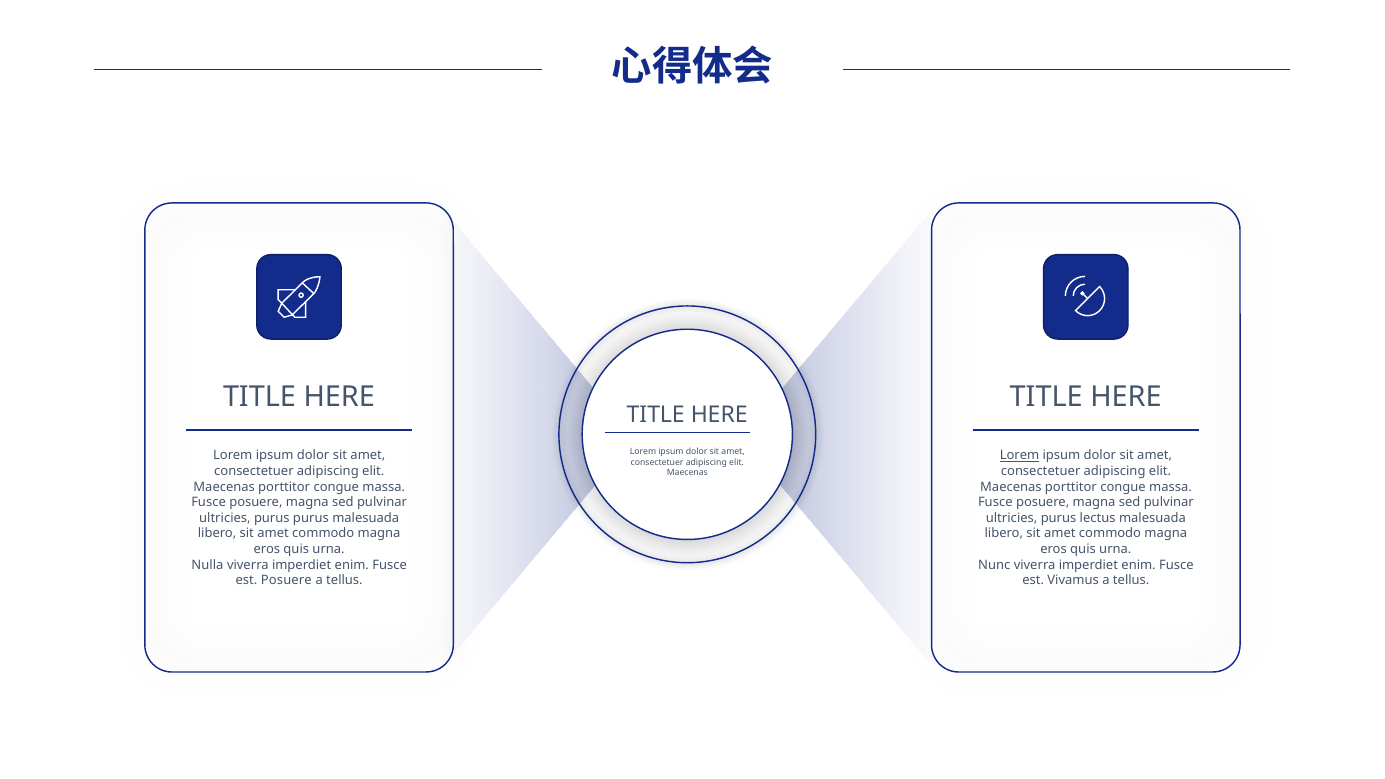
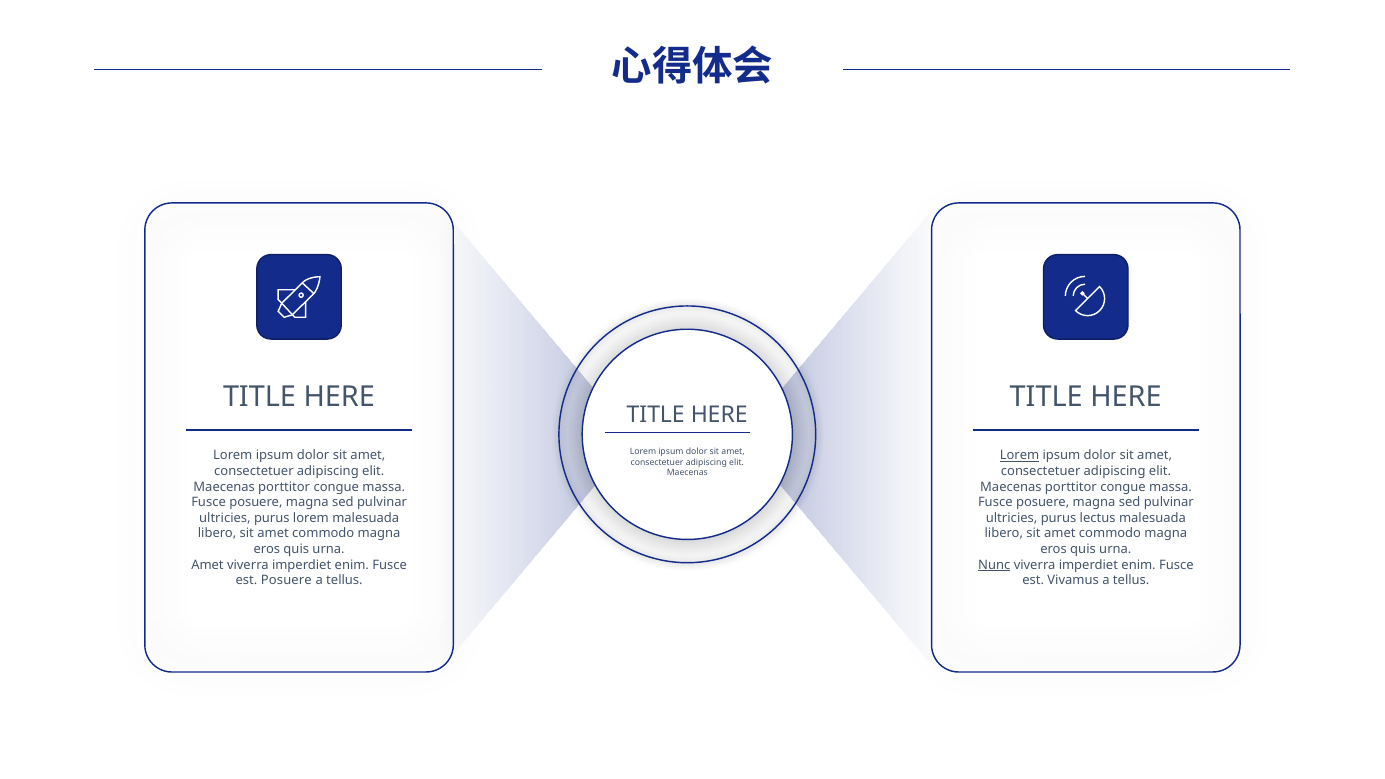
purus purus: purus -> lorem (311, 518)
Nulla: Nulla -> Amet (208, 565)
Nunc underline: none -> present (994, 565)
